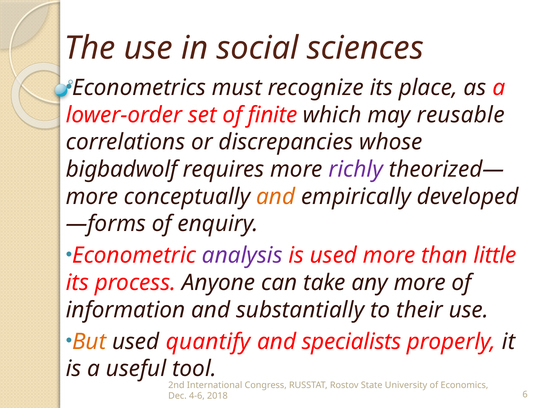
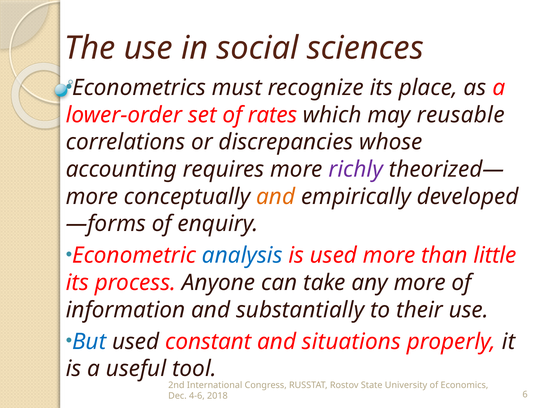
finite: finite -> rates (273, 115)
bigbadwolf: bigbadwolf -> accounting (121, 169)
analysis colour: purple -> blue (242, 255)
But colour: orange -> blue (89, 341)
quantify: quantify -> constant (208, 341)
specialists: specialists -> situations (351, 341)
